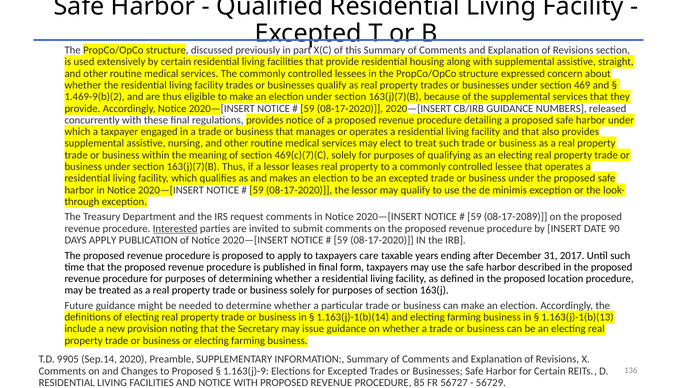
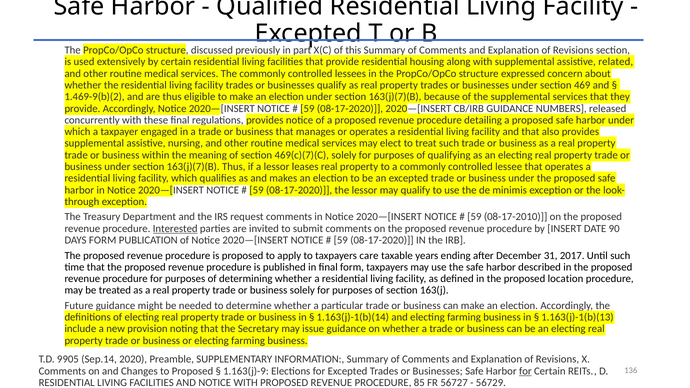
straight: straight -> related (616, 62)
08-17-2089: 08-17-2089 -> 08-17-2010 (516, 217)
DAYS APPLY: APPLY -> FORM (103, 240)
for underline: none -> present (525, 371)
